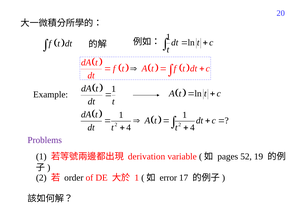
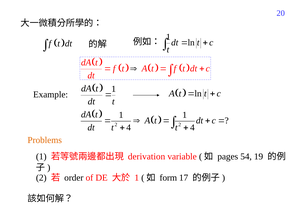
Problems colour: purple -> orange (45, 141)
52: 52 -> 54 (246, 157)
error: error -> form (168, 178)
